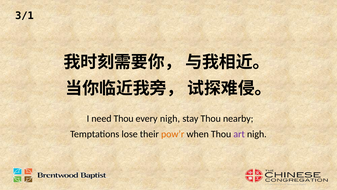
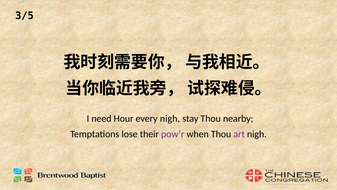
3/1: 3/1 -> 3/5 (24, 16)
need Thou: Thou -> Hour (124, 118)
pow’r colour: orange -> purple (173, 134)
